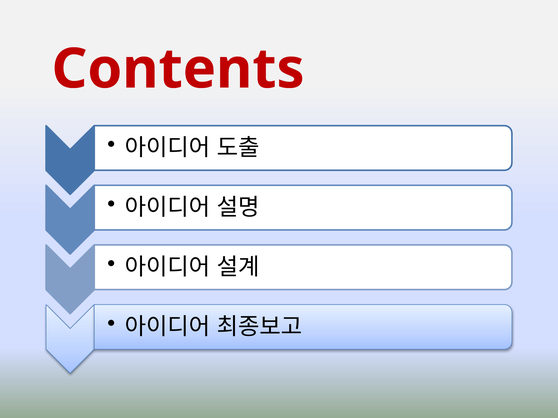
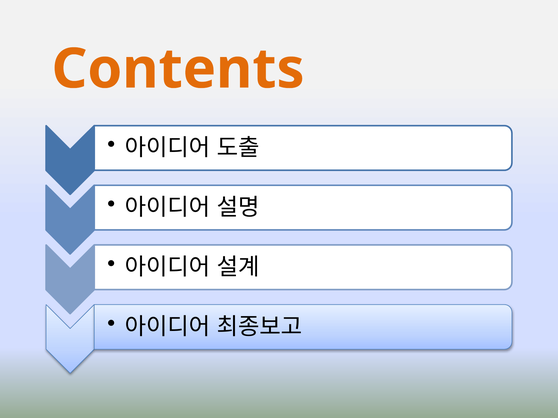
Contents colour: red -> orange (178, 69)
